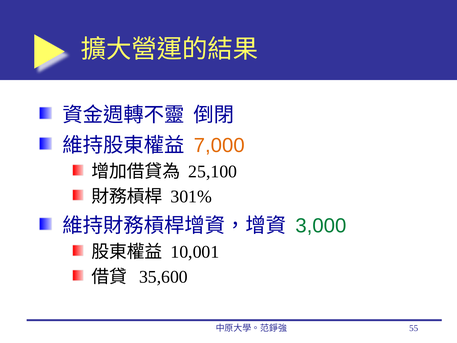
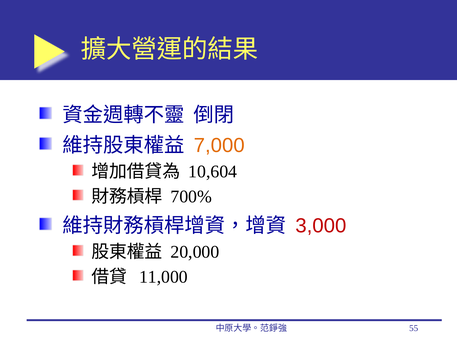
25,100: 25,100 -> 10,604 (213, 172)
301%: 301% -> 700% (191, 197)
3,000 colour: green -> red (321, 226)
10,001: 10,001 -> 20,000 (195, 252)
35,600: 35,600 -> 11,000 (163, 277)
